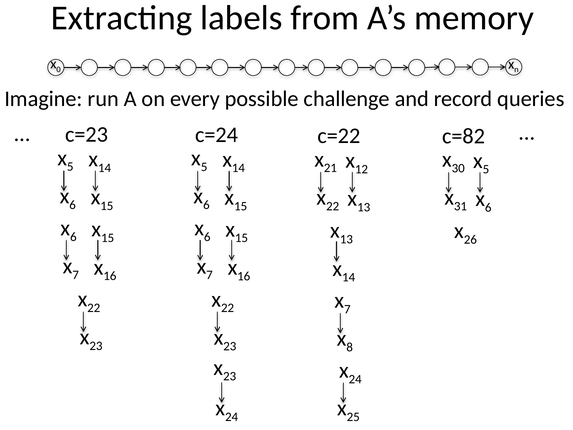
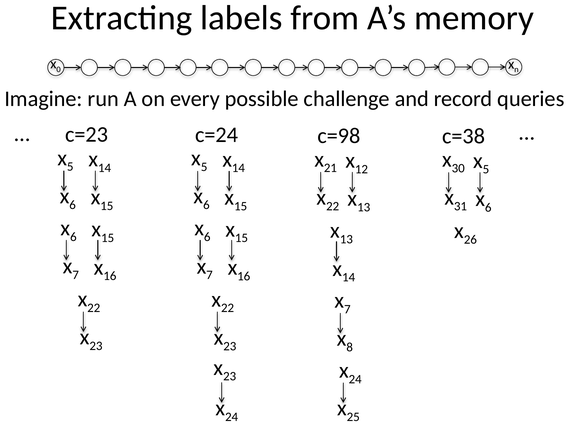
c=22: c=22 -> c=98 (339, 136)
c=82: c=82 -> c=38 (464, 136)
